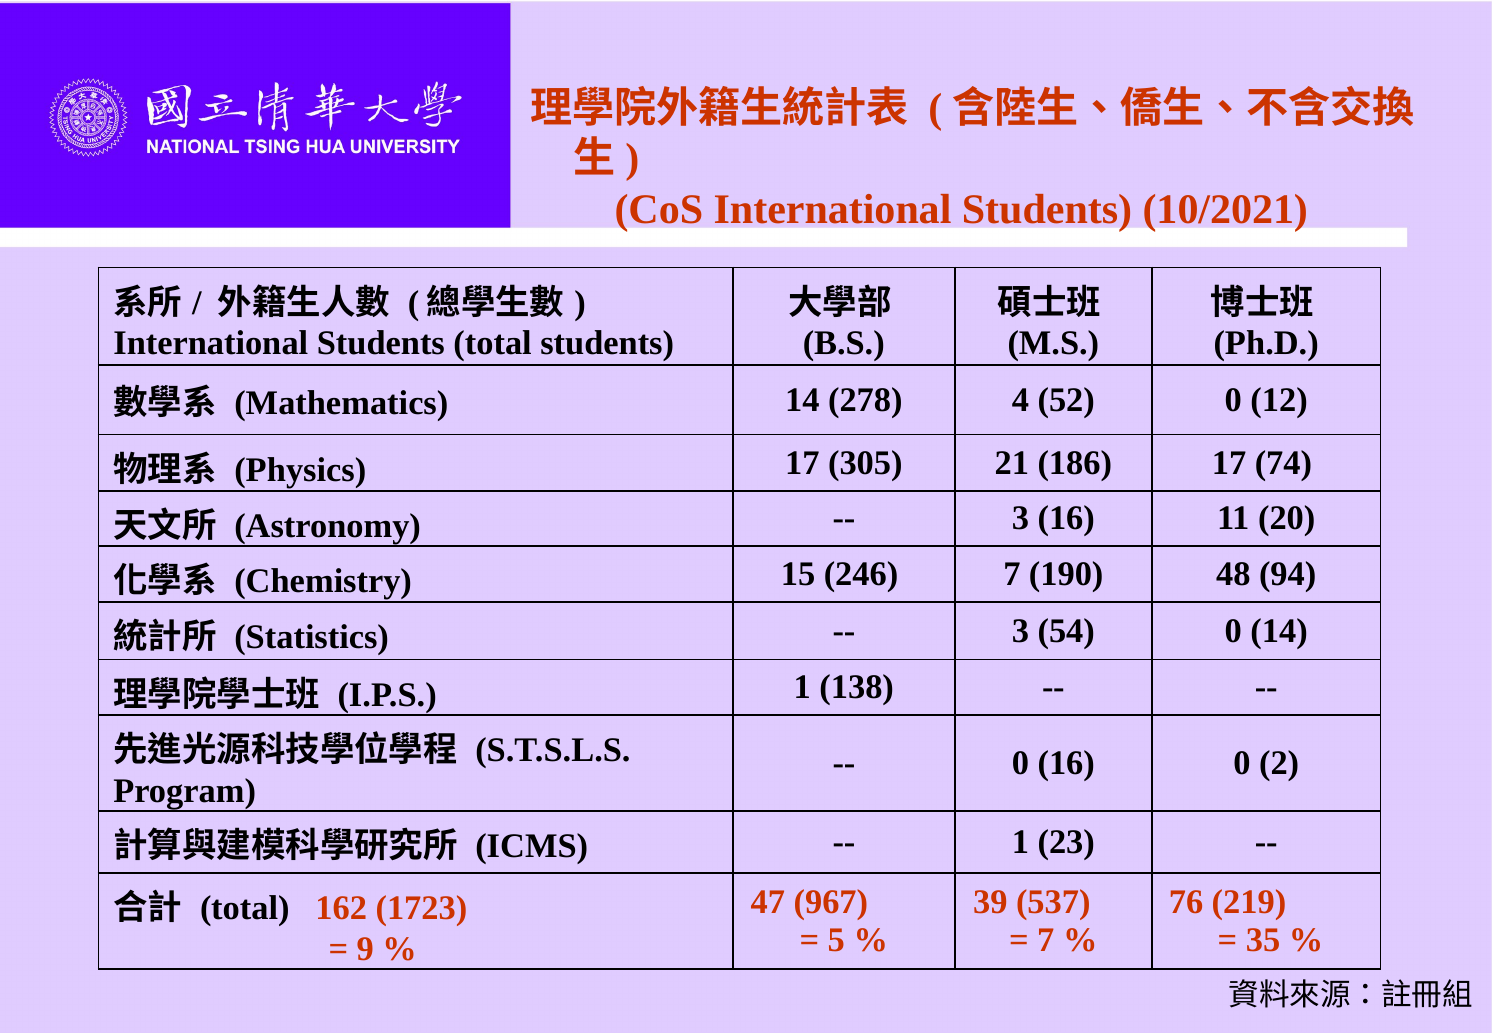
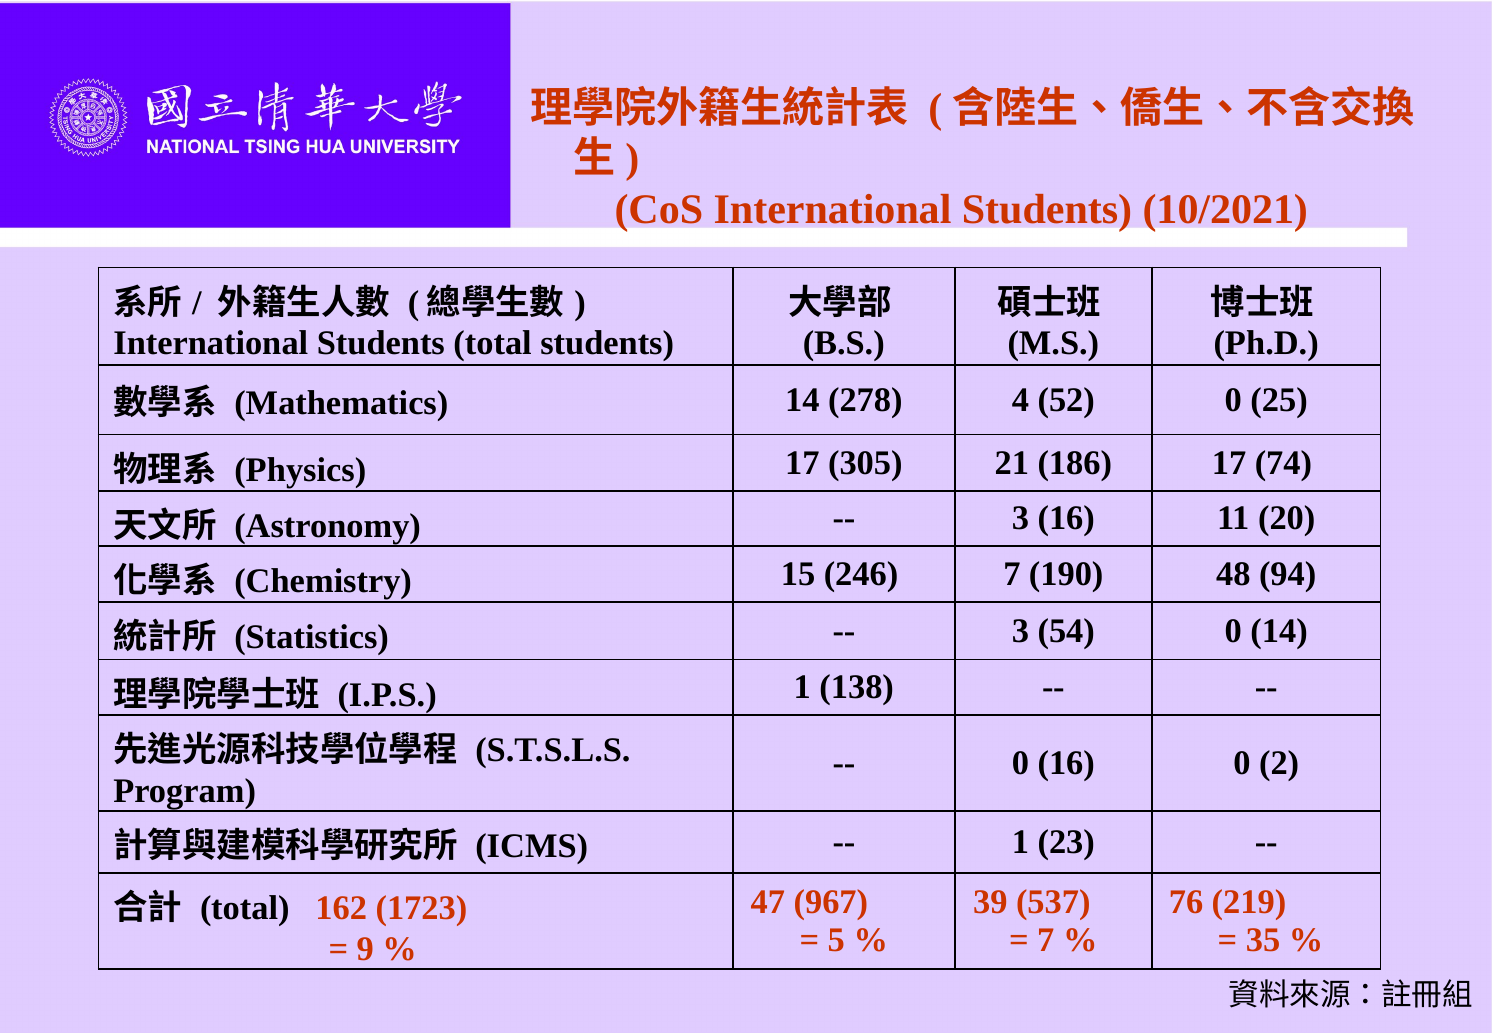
12: 12 -> 25 (1279, 400)
